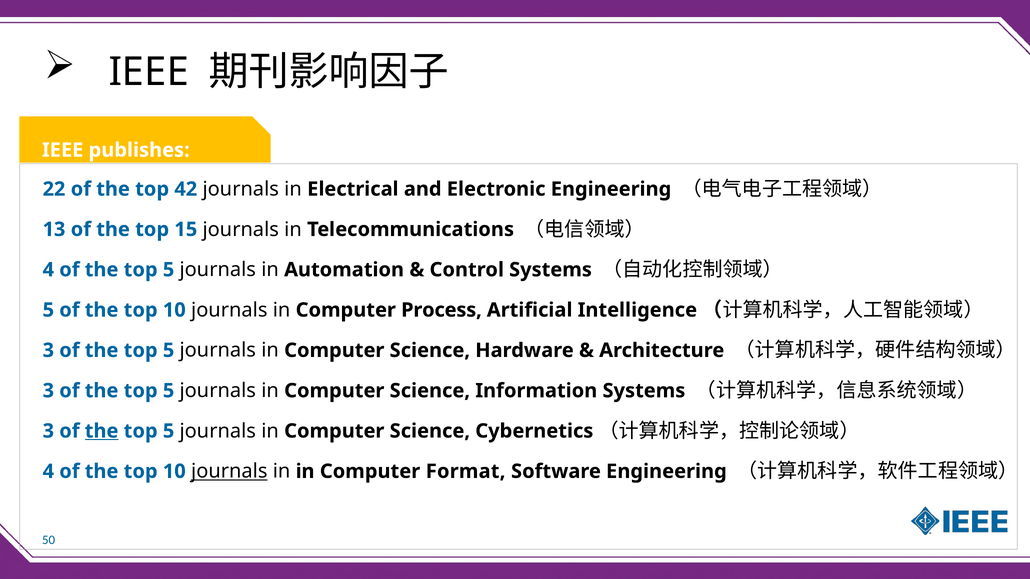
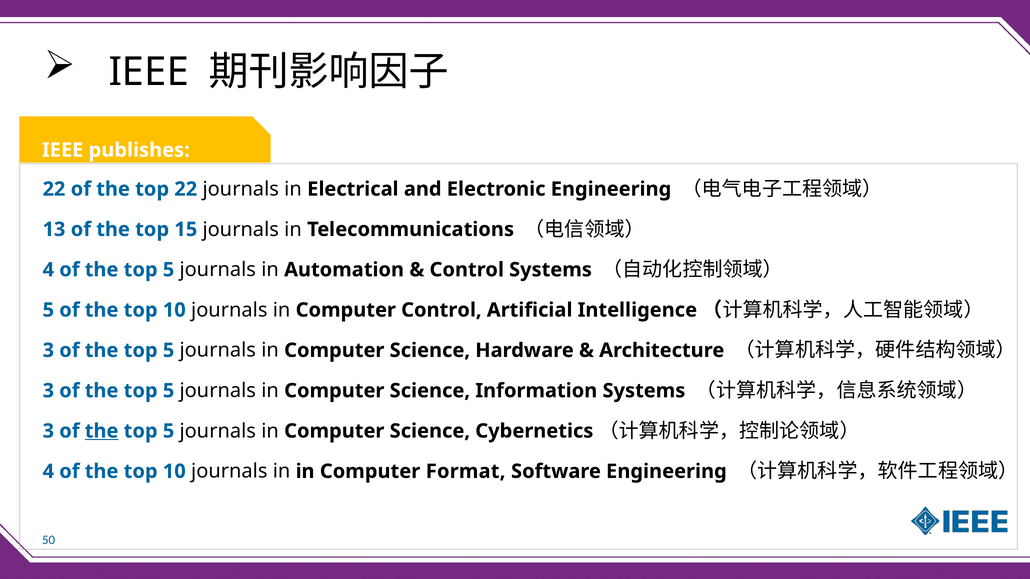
top 42: 42 -> 22 (186, 189)
Computer Process: Process -> Control (441, 310)
journals underline: present -> none (229, 472)
